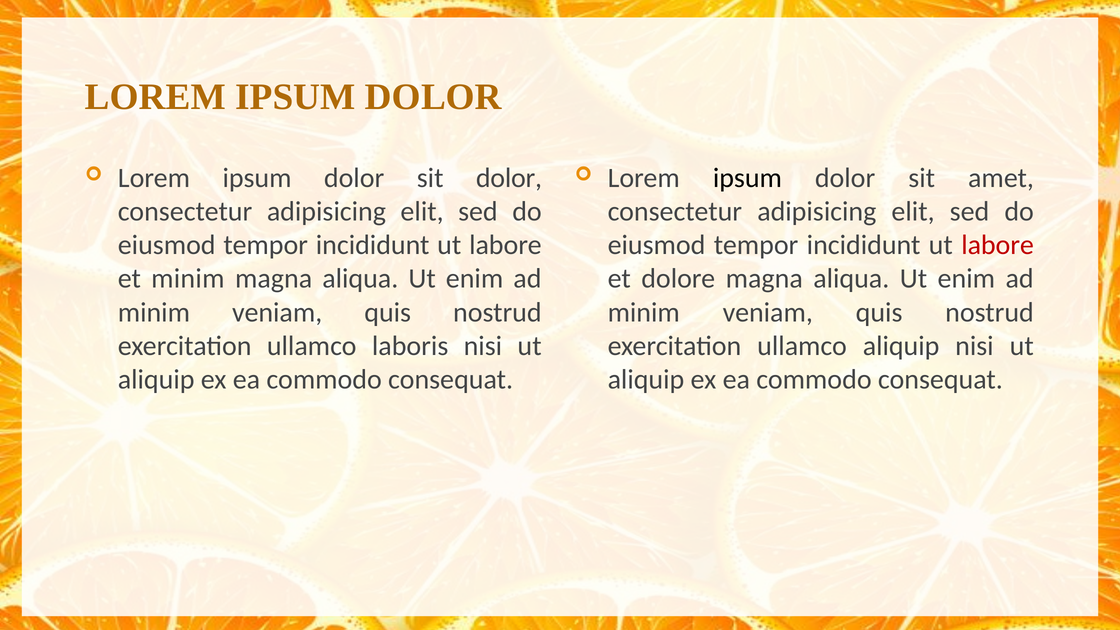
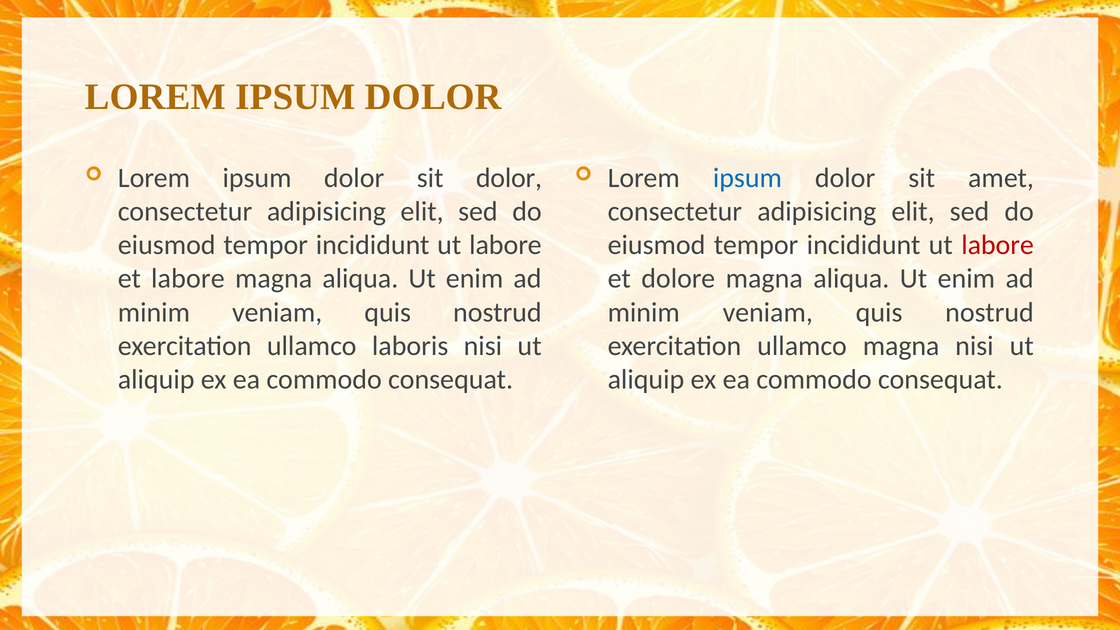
ipsum colour: black -> blue (747, 178)
et minim: minim -> labore (188, 279)
ullamco aliquip: aliquip -> magna (901, 346)
